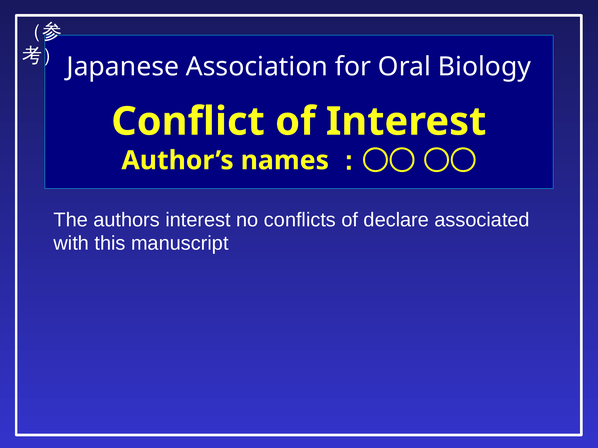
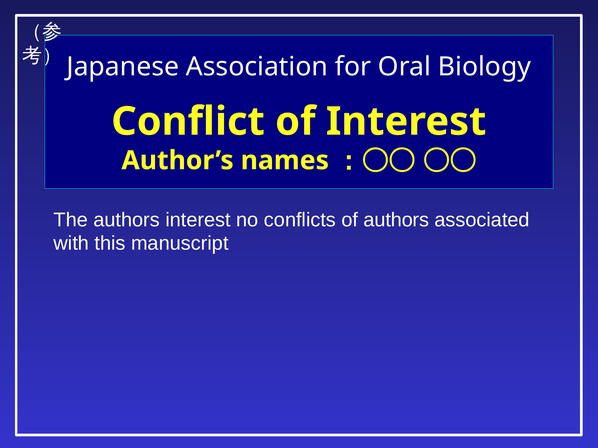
of declare: declare -> authors (396, 220)
